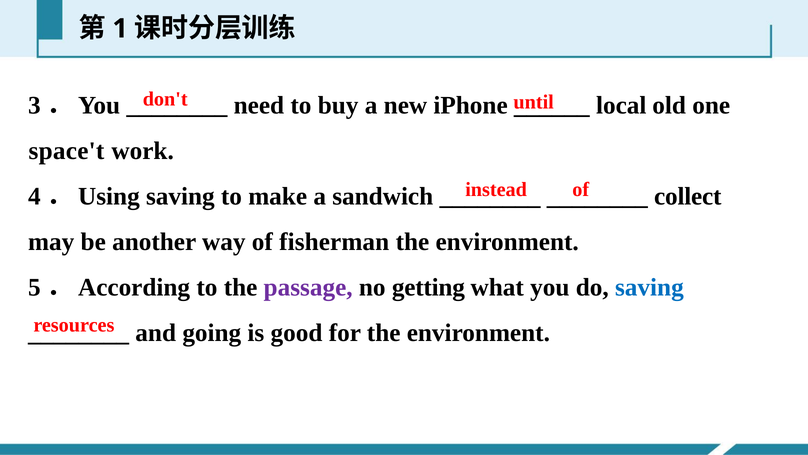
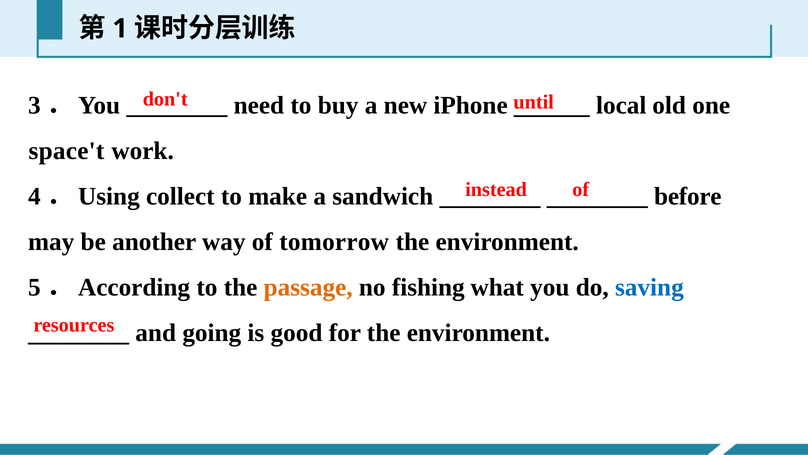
saving: saving -> collect (180, 196)
collect: collect -> before (688, 196)
fisherman: fisherman -> tomorrow (334, 242)
passage colour: purple -> orange (308, 287)
getting: getting -> fishing (428, 287)
